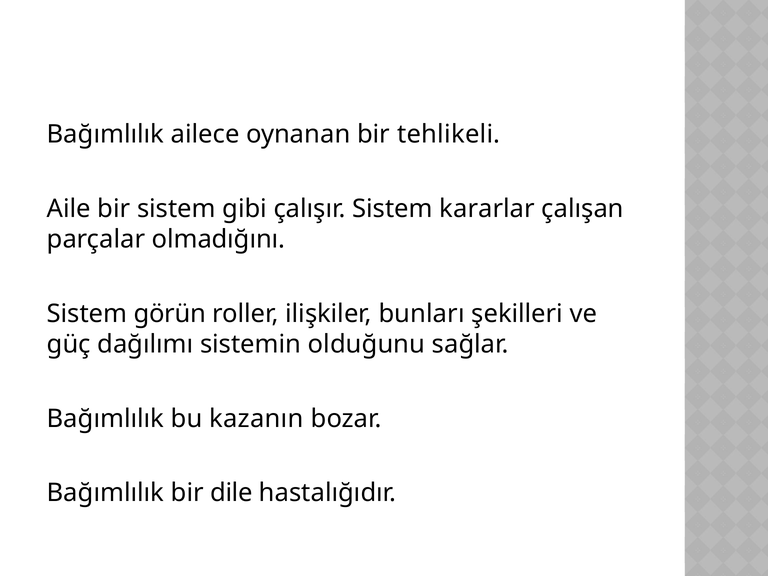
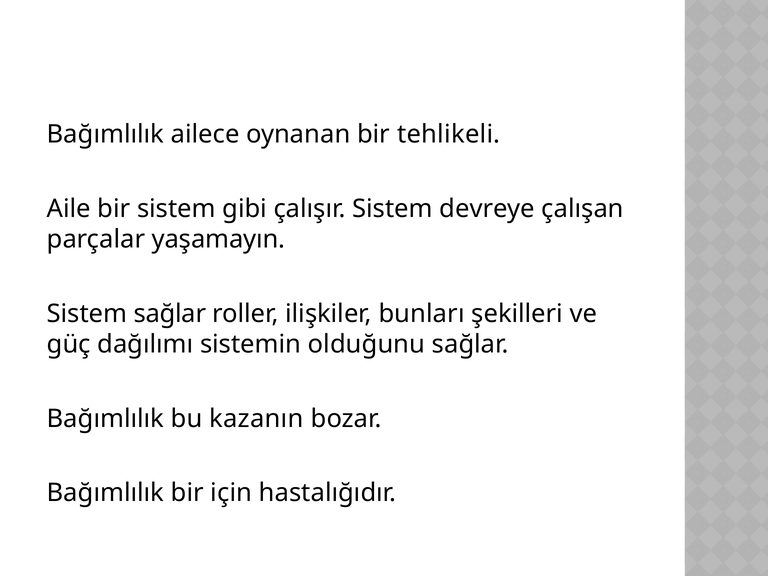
kararlar: kararlar -> devreye (487, 209)
olmadığını: olmadığını -> yaşamayın (218, 239)
Sistem görün: görün -> sağlar (170, 314)
dile: dile -> için (231, 493)
